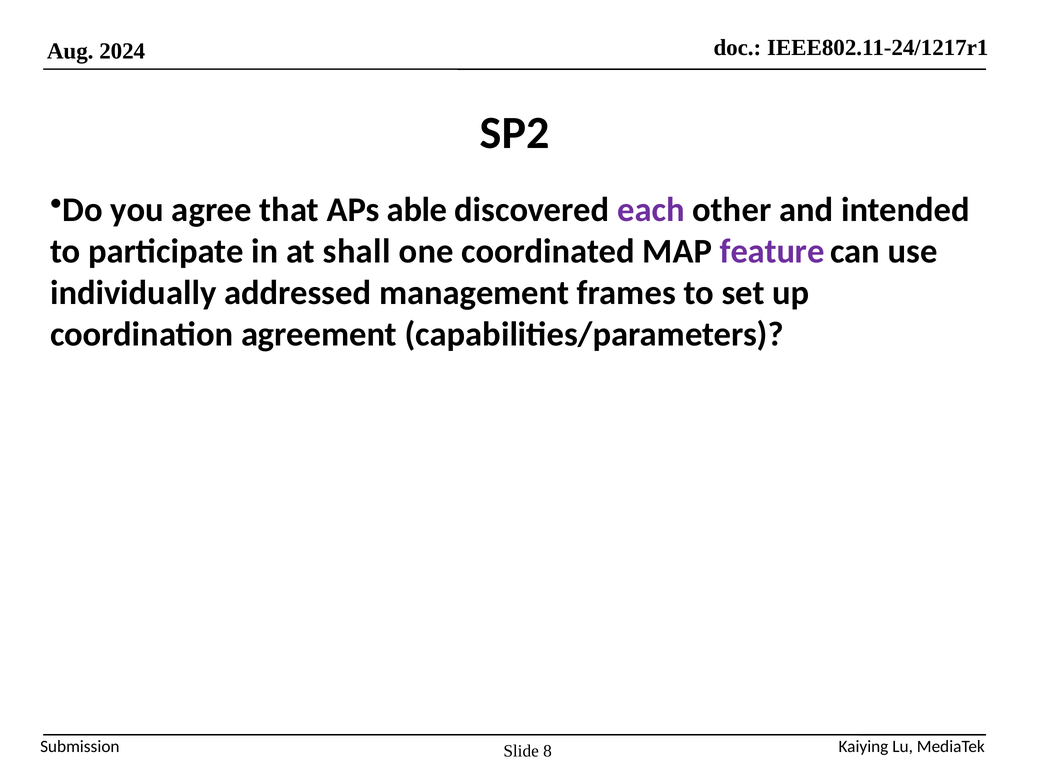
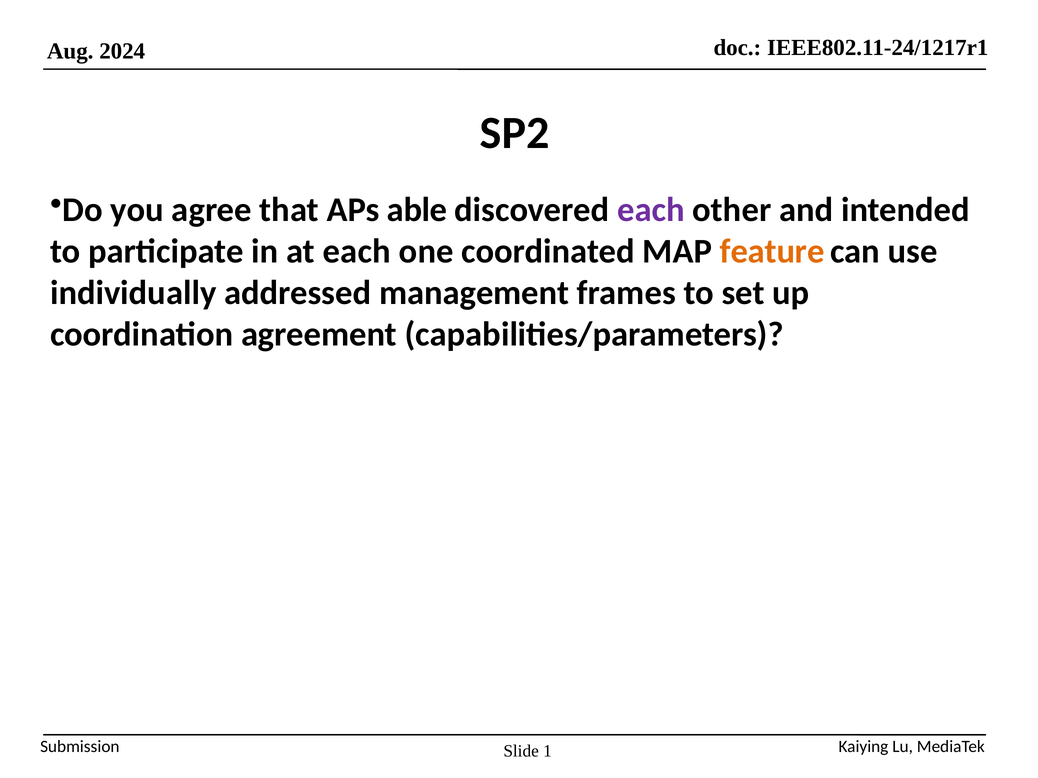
at shall: shall -> each (357, 252)
feature colour: purple -> orange (772, 252)
8: 8 -> 1 (548, 752)
